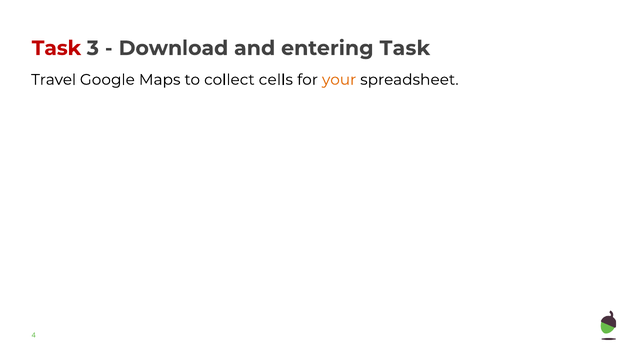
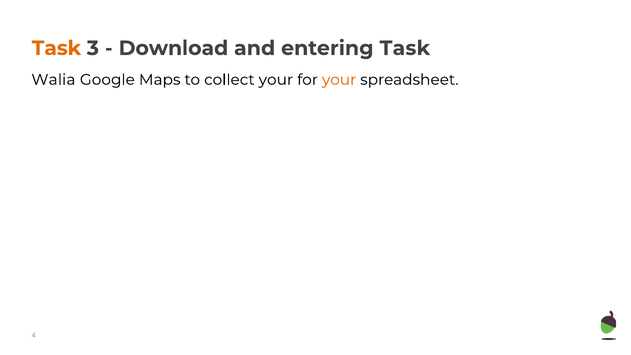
Task colour: red -> orange (56, 48)
Travel: Travel -> Walia (53, 80)
collect cells: cells -> your (276, 80)
